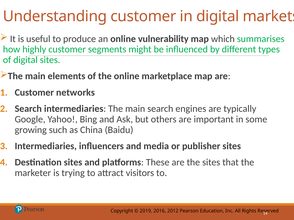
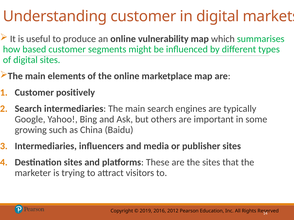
highly: highly -> based (34, 49)
networks: networks -> positively (76, 93)
